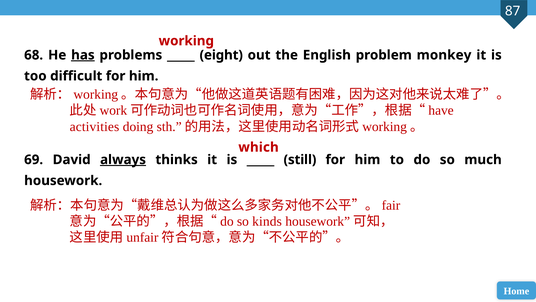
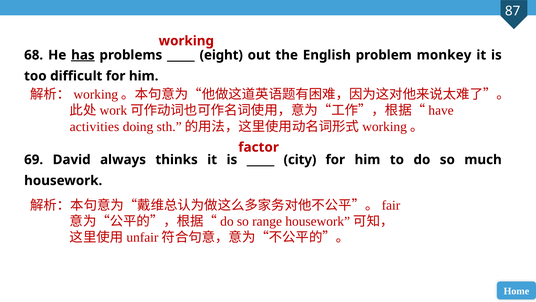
which: which -> factor (259, 147)
always underline: present -> none (123, 159)
still: still -> city (300, 159)
kinds: kinds -> range (267, 221)
